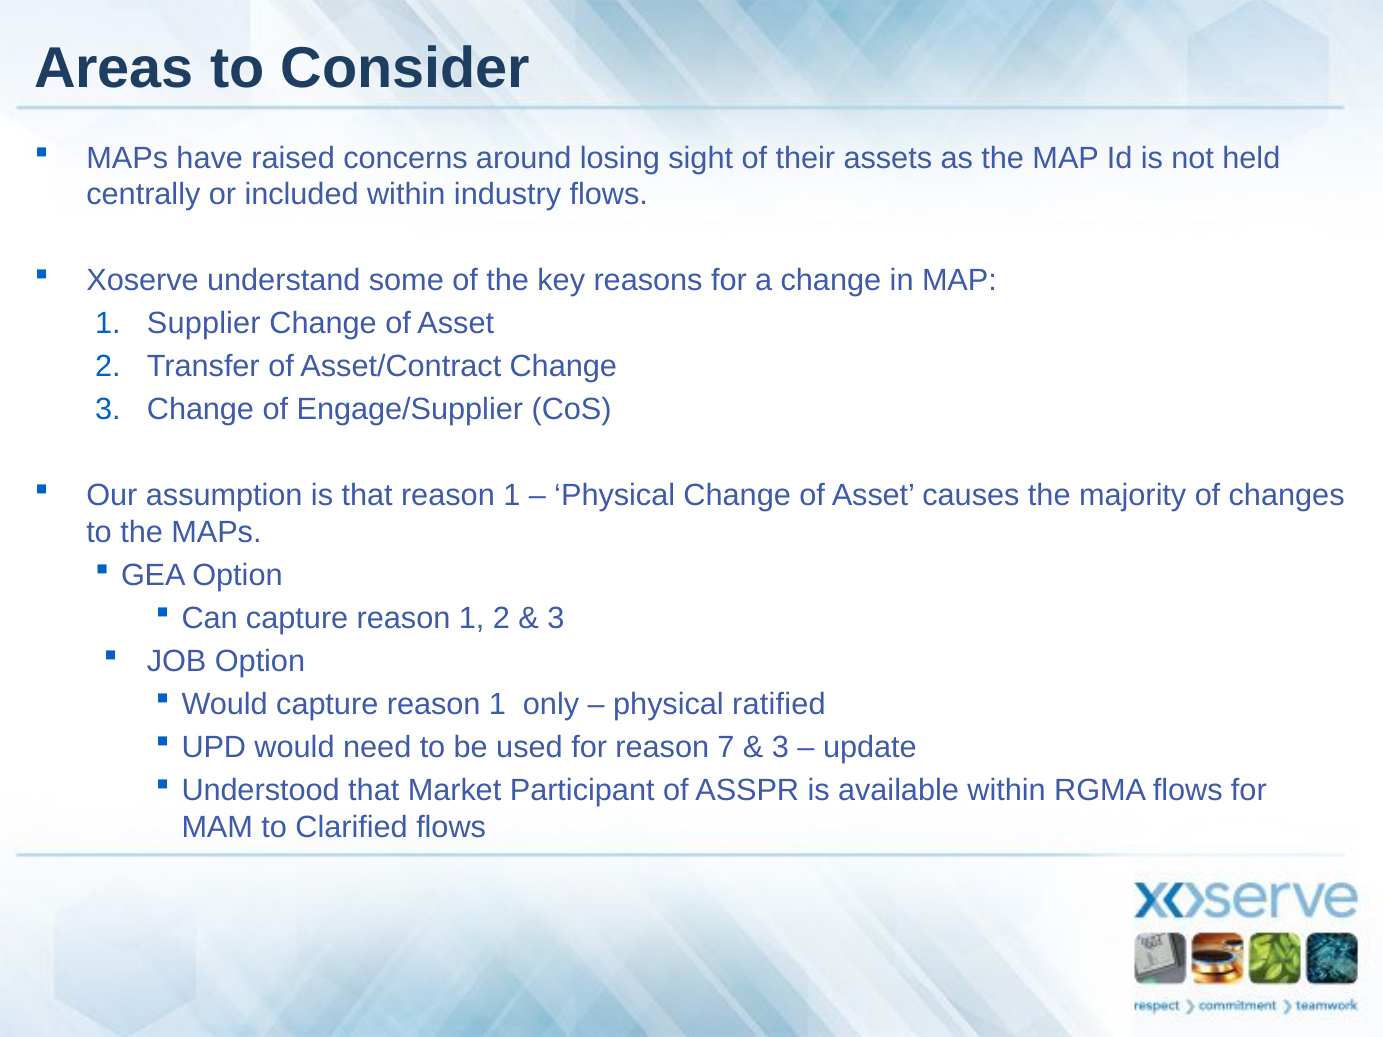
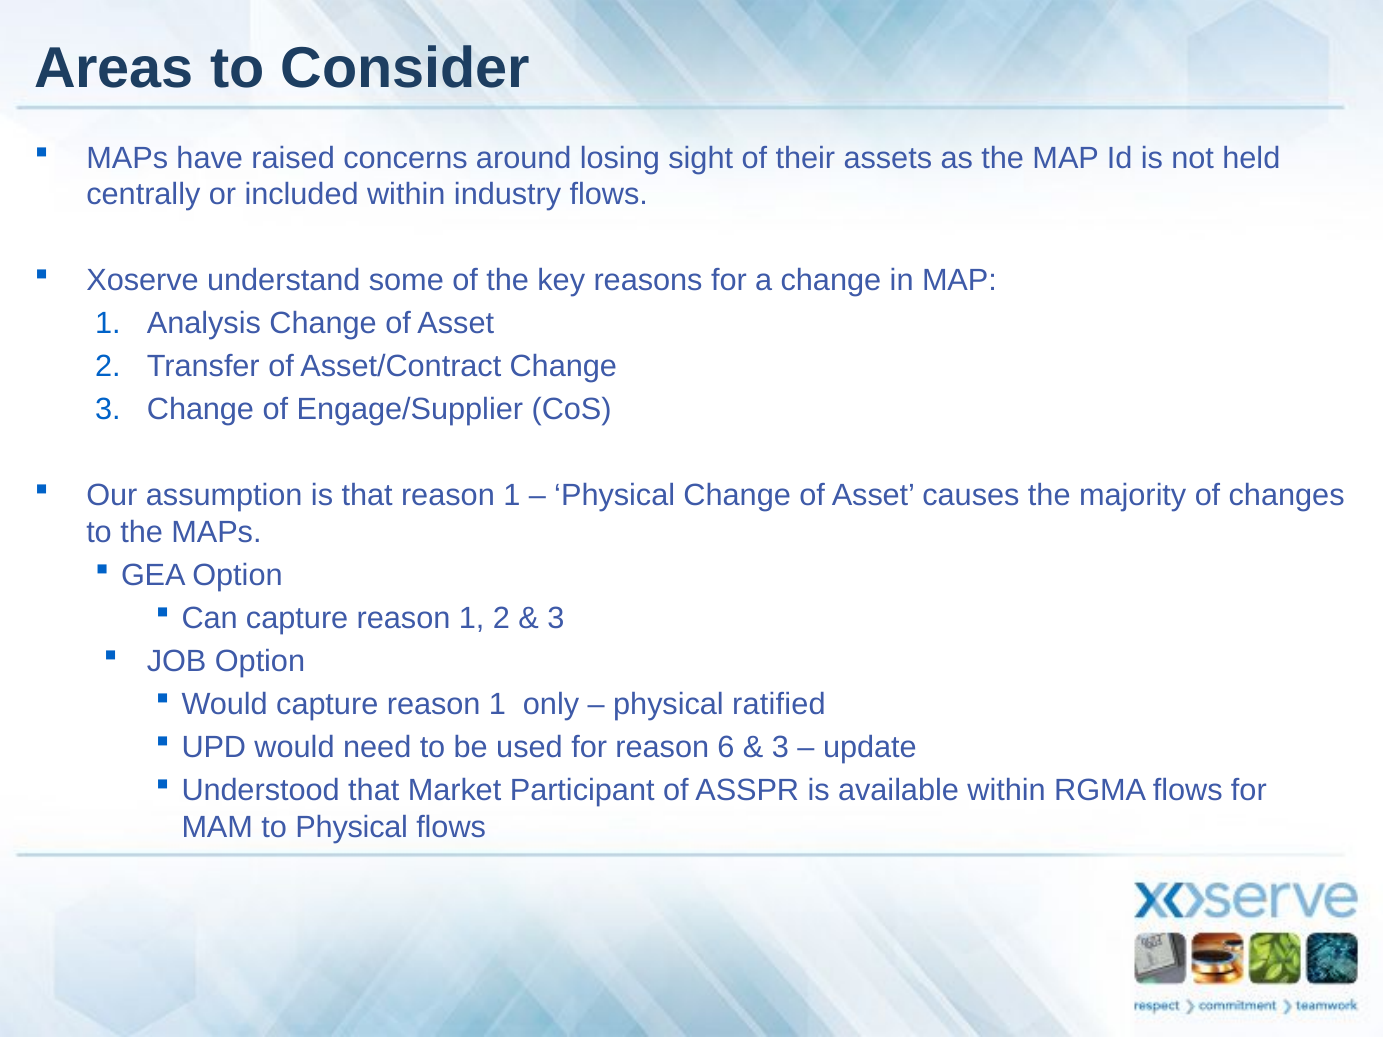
Supplier: Supplier -> Analysis (204, 324)
7: 7 -> 6 (726, 748)
to Clarified: Clarified -> Physical (352, 828)
